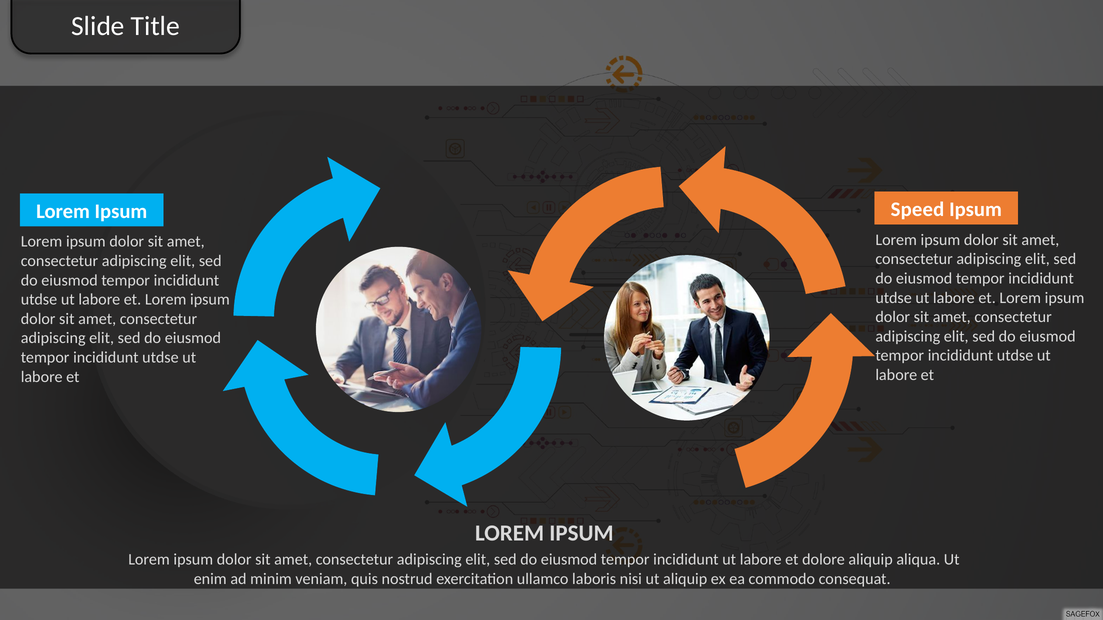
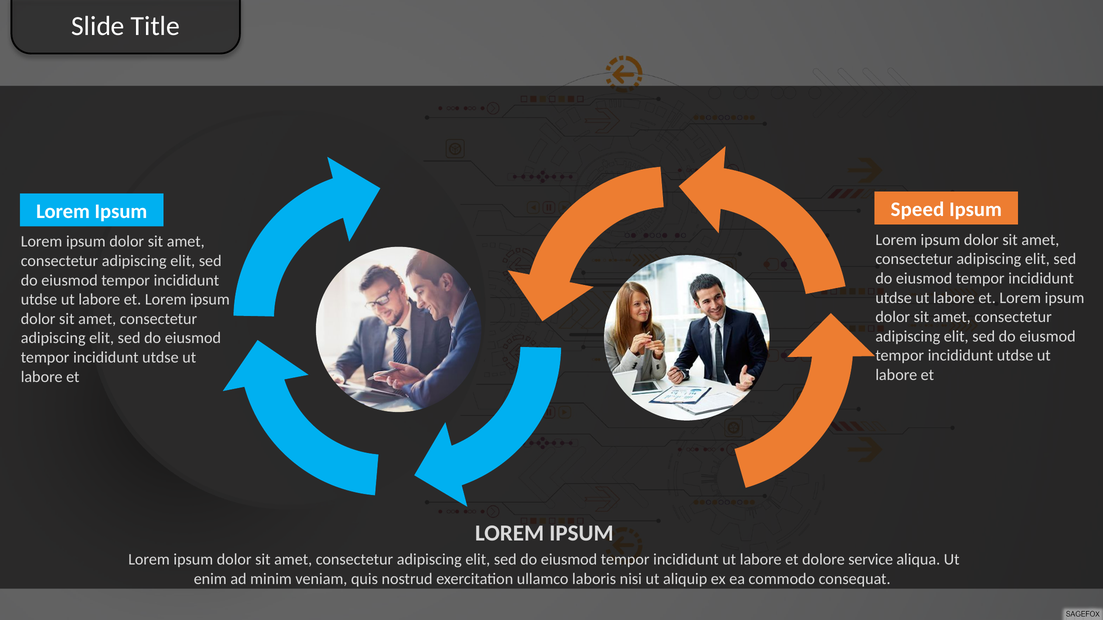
dolore aliquip: aliquip -> service (871, 560)
